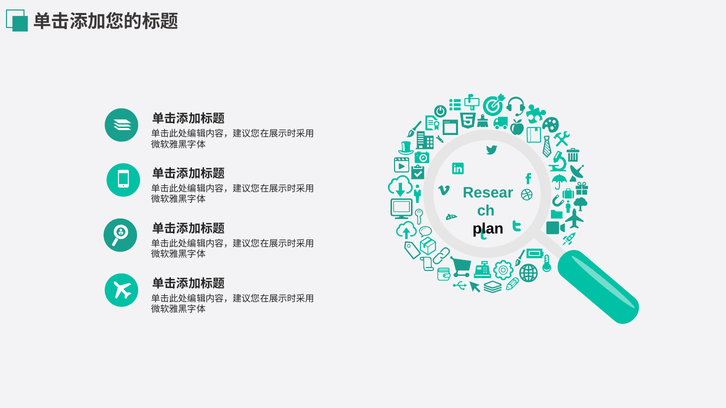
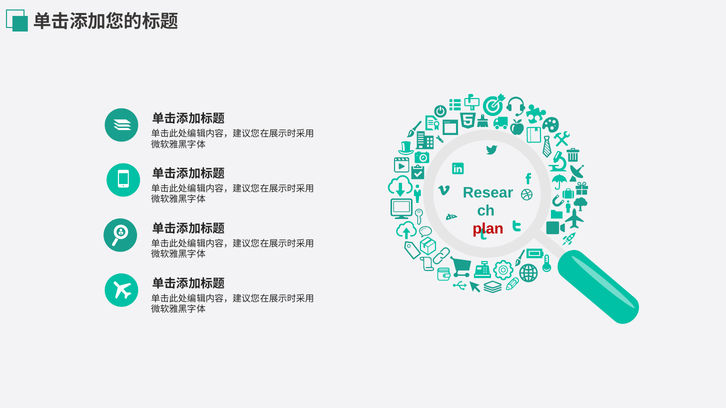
plan colour: black -> red (488, 229)
